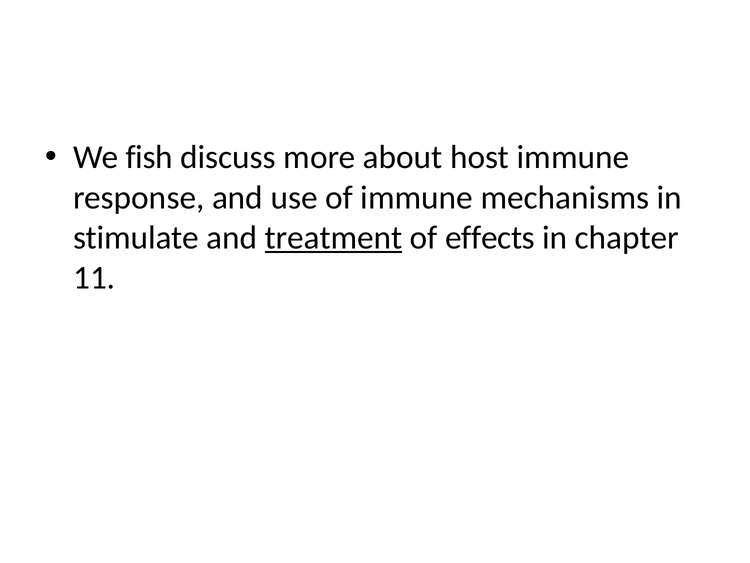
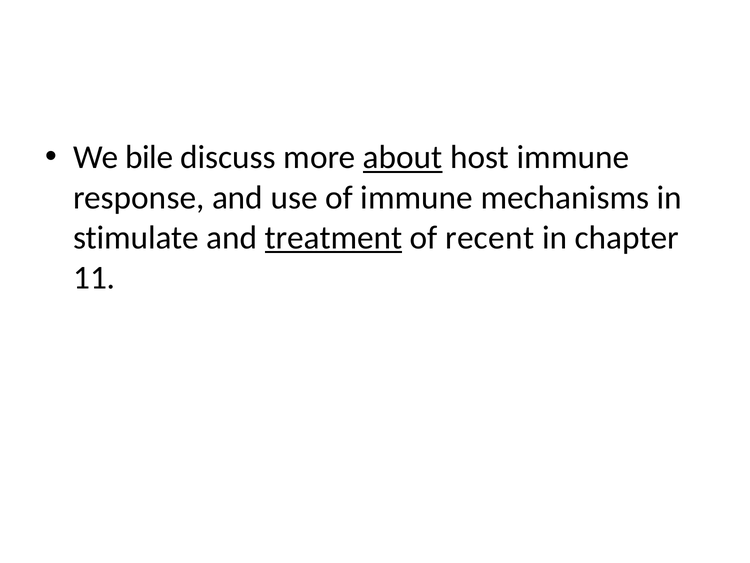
fish: fish -> bile (149, 157)
about underline: none -> present (403, 157)
effects: effects -> recent (490, 237)
